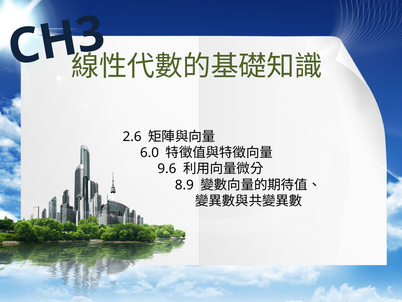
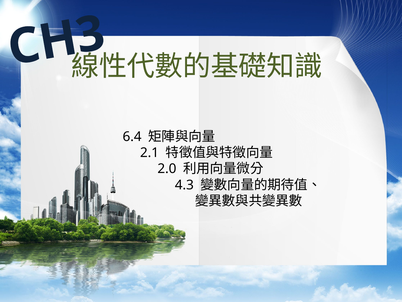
2.6: 2.6 -> 6.4 (132, 136)
6.0: 6.0 -> 2.1 (150, 152)
9.6: 9.6 -> 2.0 (167, 169)
8.9: 8.9 -> 4.3 (184, 185)
